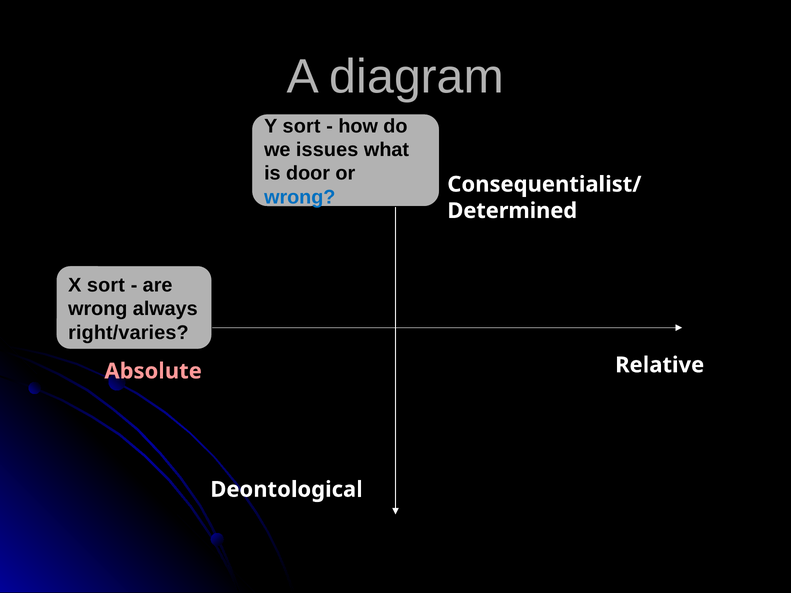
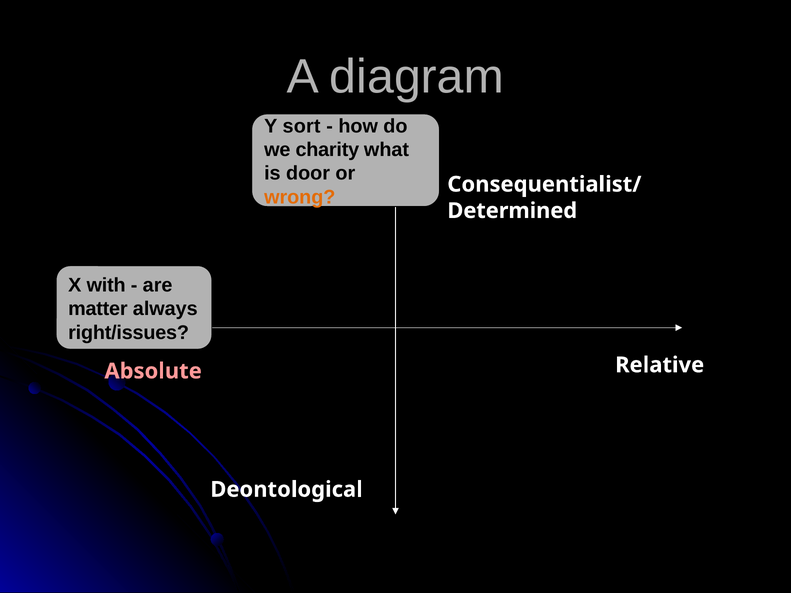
issues: issues -> charity (327, 150)
wrong colour: blue -> orange (300, 197)
X sort: sort -> with (106, 285)
wrong: wrong -> matter (98, 309)
right/varies: right/varies -> right/issues (129, 333)
